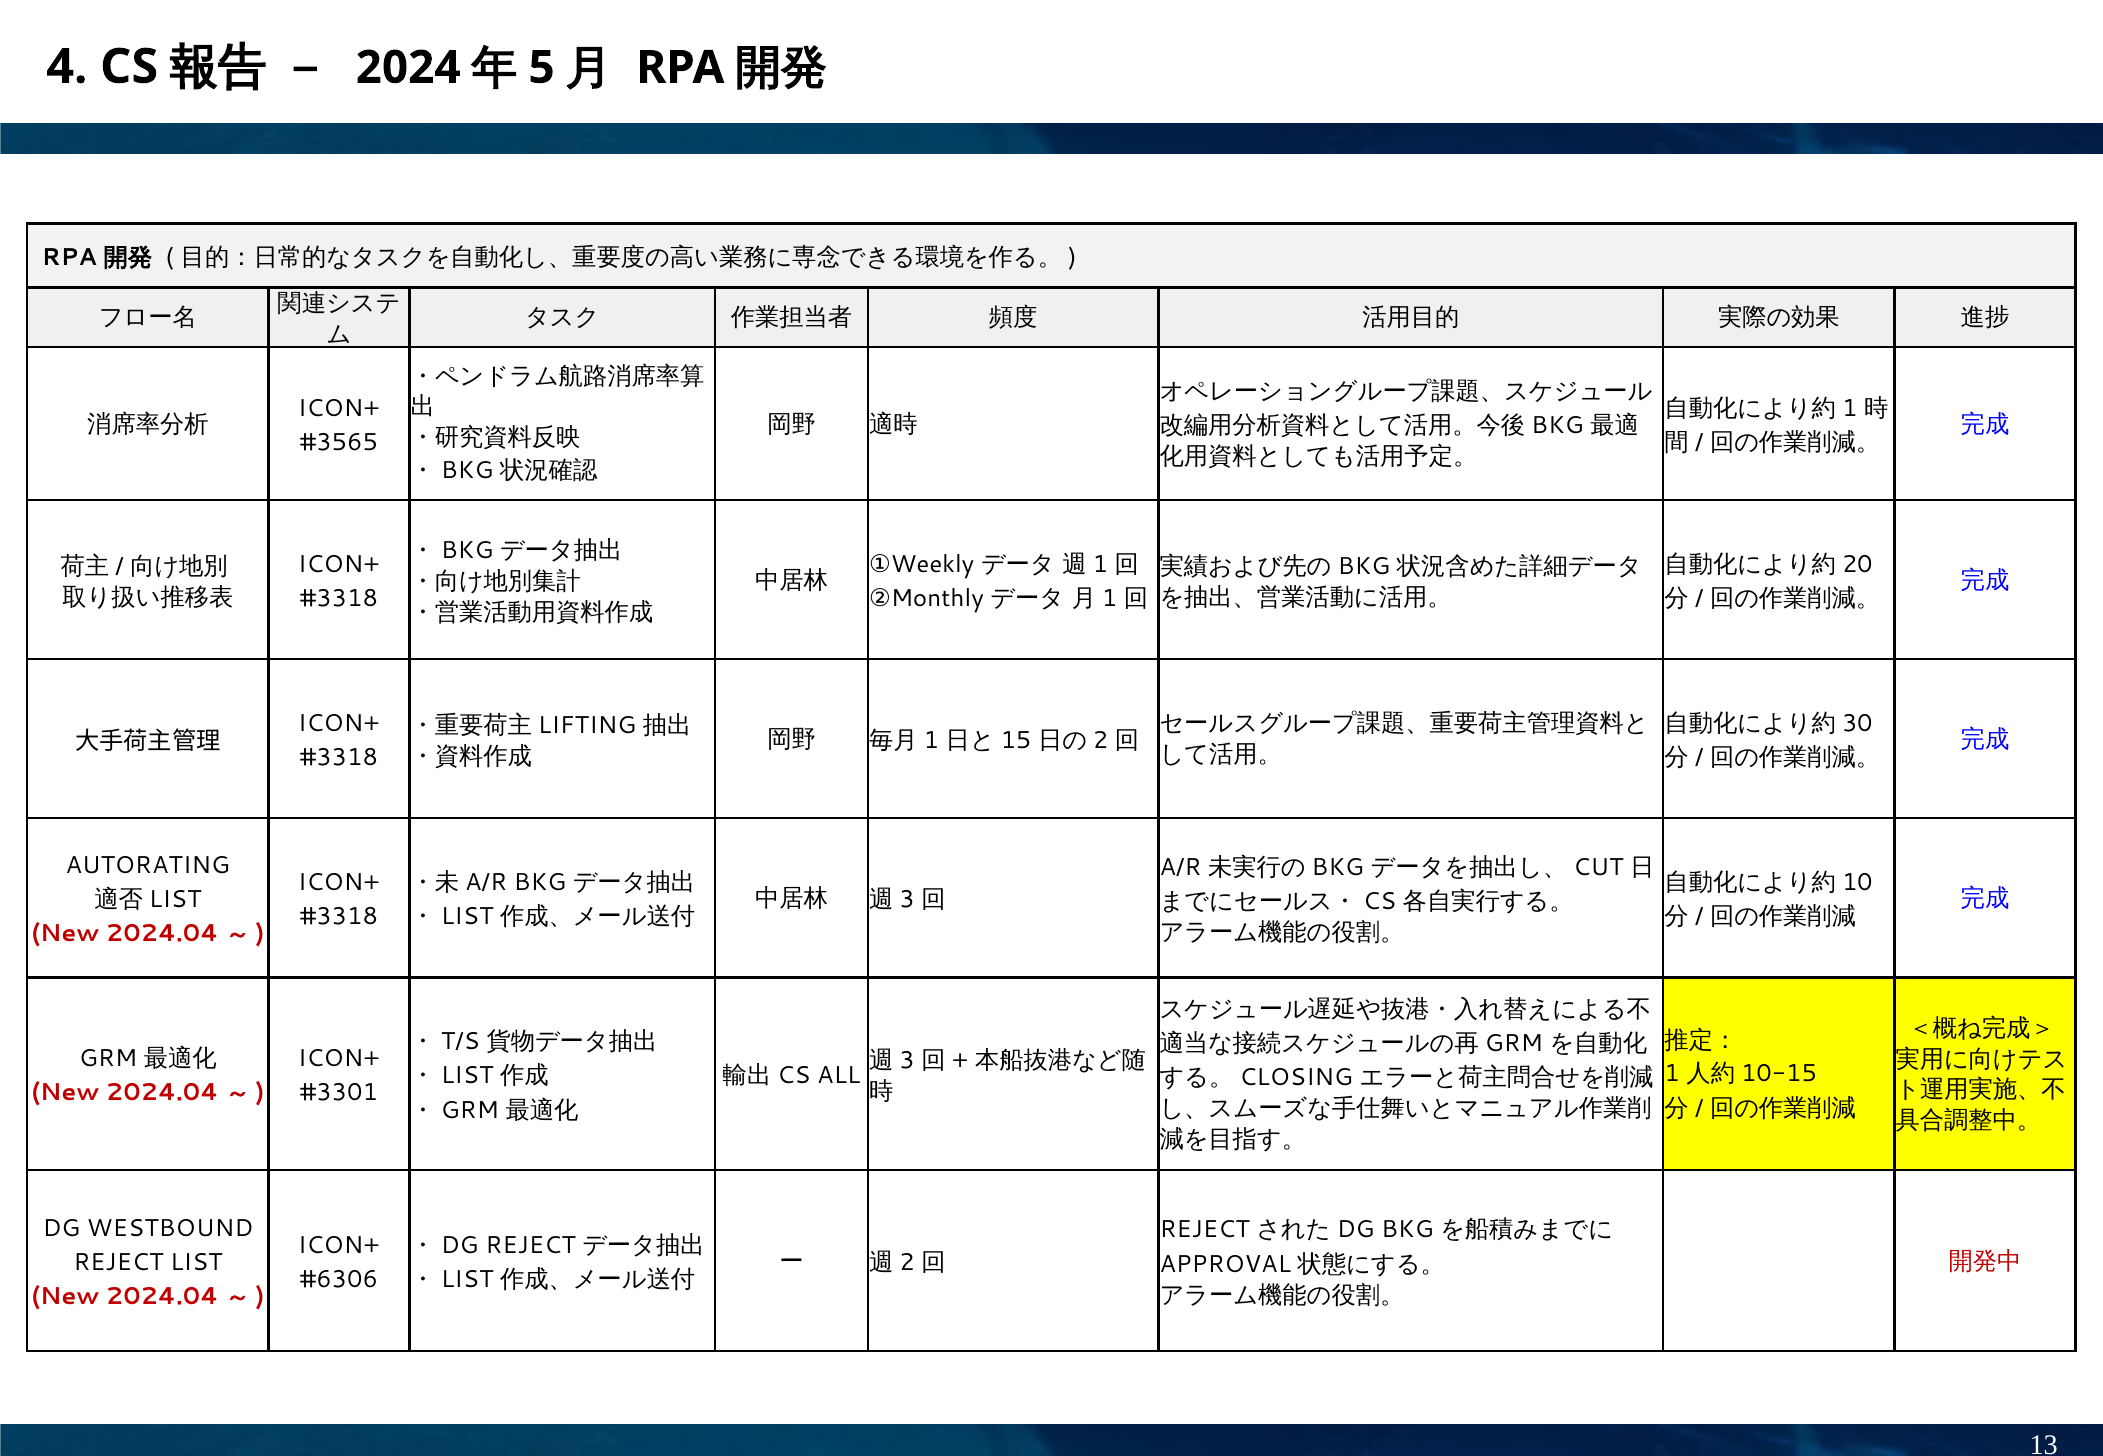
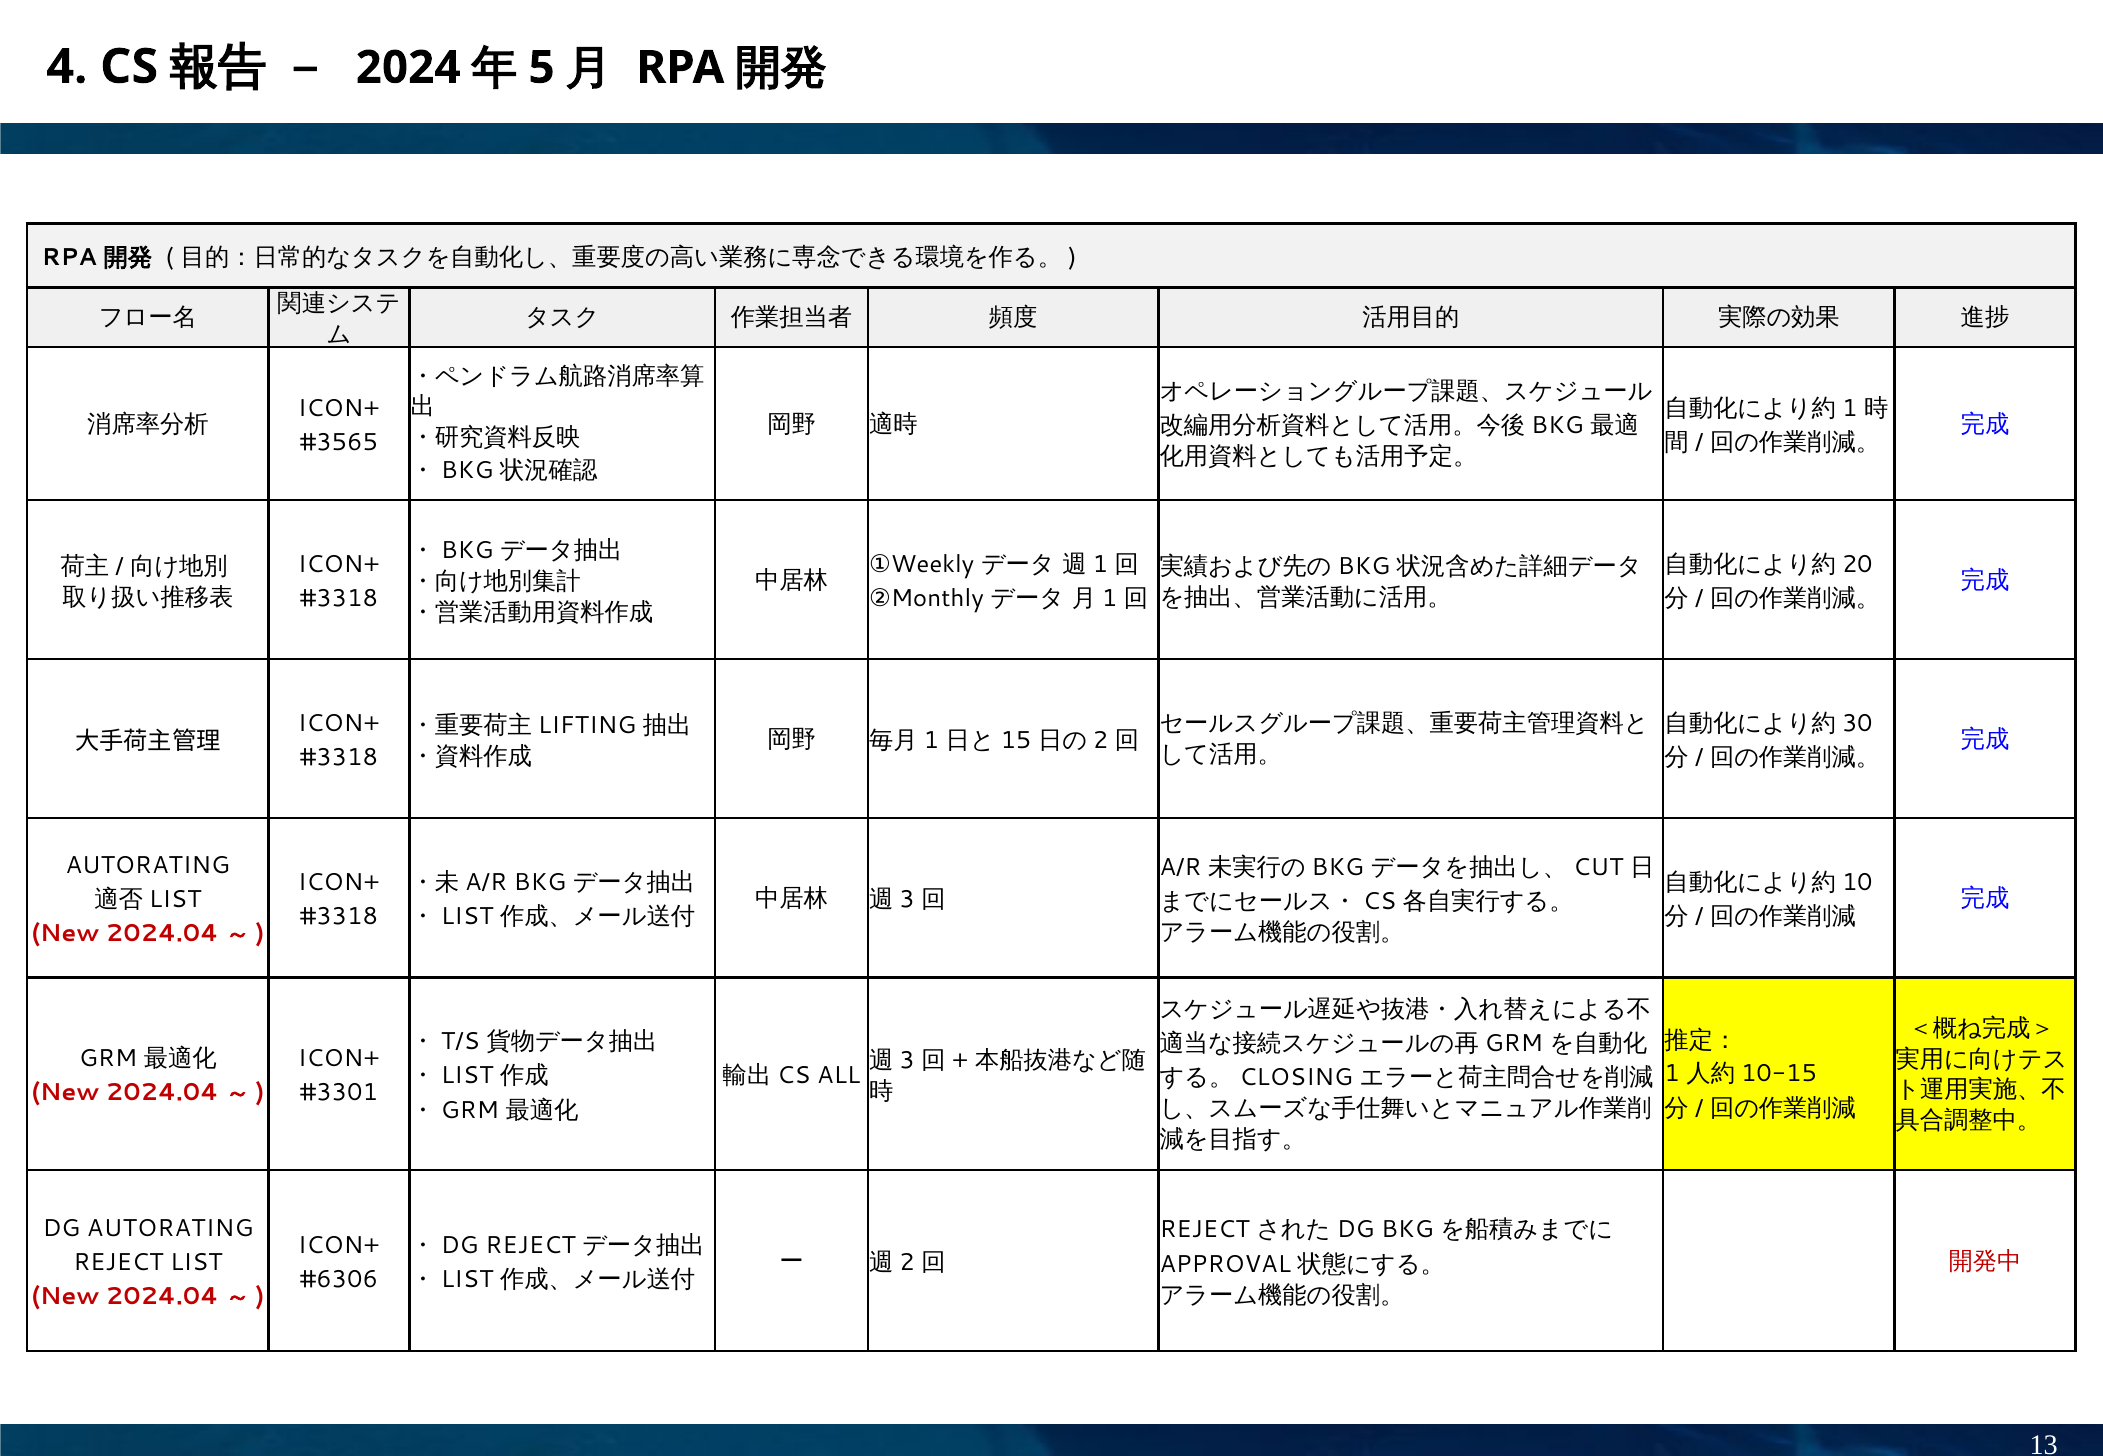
DG WESTBOUND: WESTBOUND -> AUTORATING (170, 1228)
